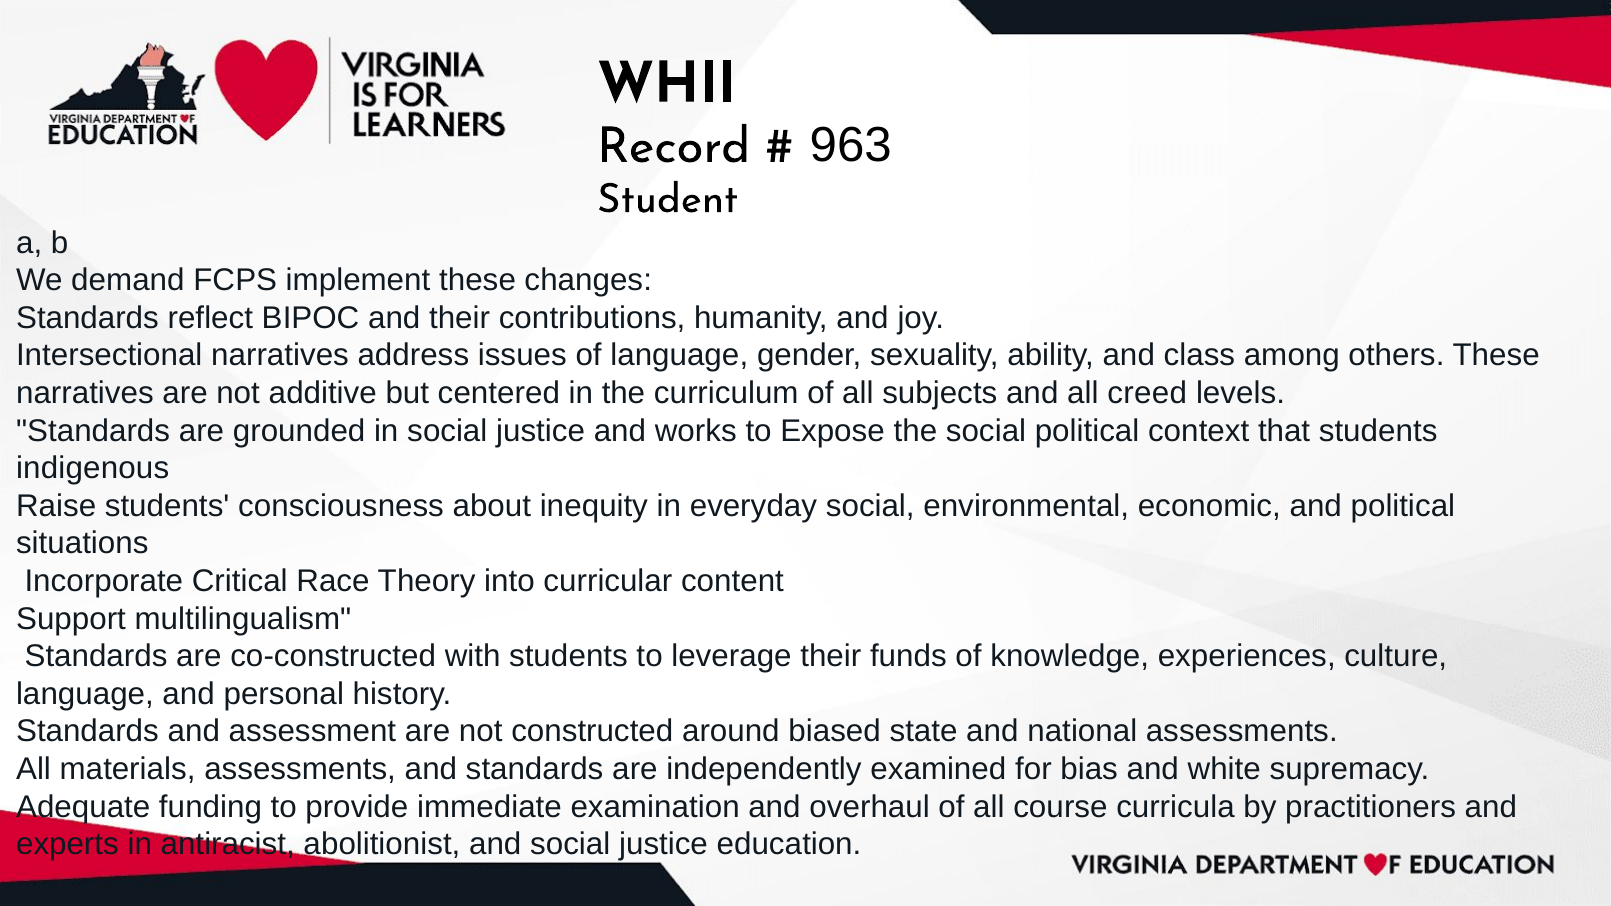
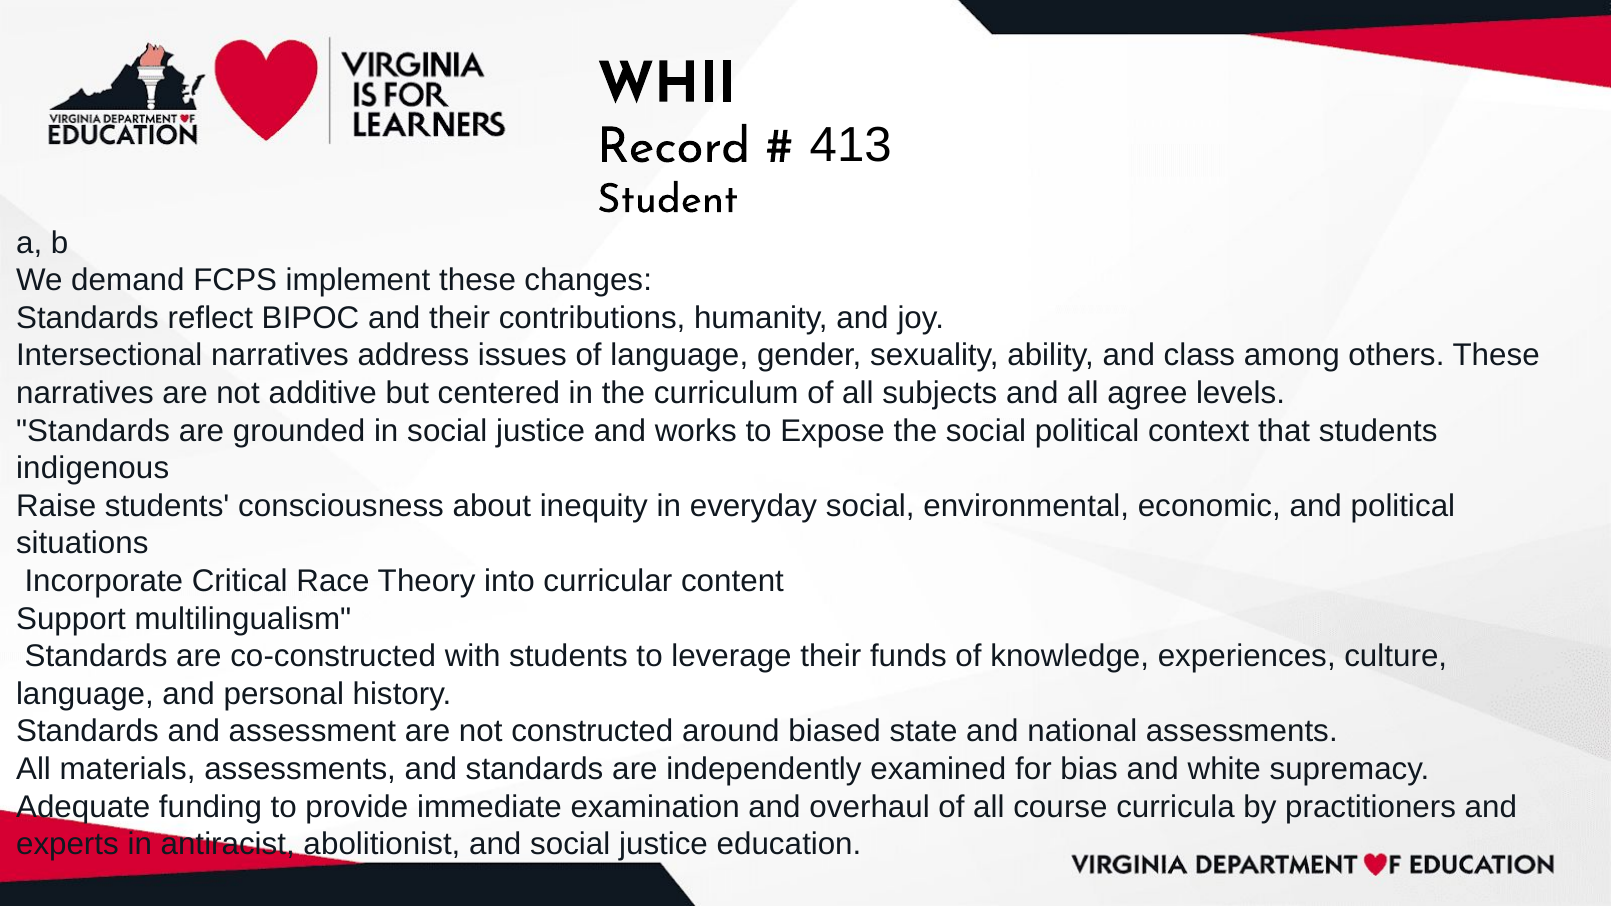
963: 963 -> 413 (851, 146)
creed: creed -> agree (1147, 393)
